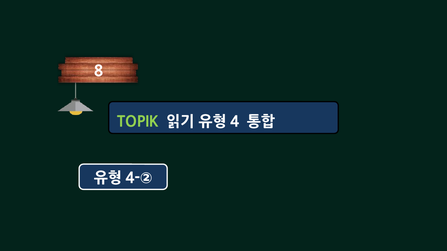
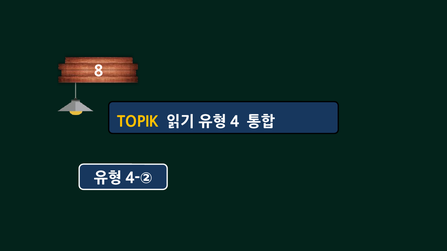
TOPIK colour: light green -> yellow (138, 122)
